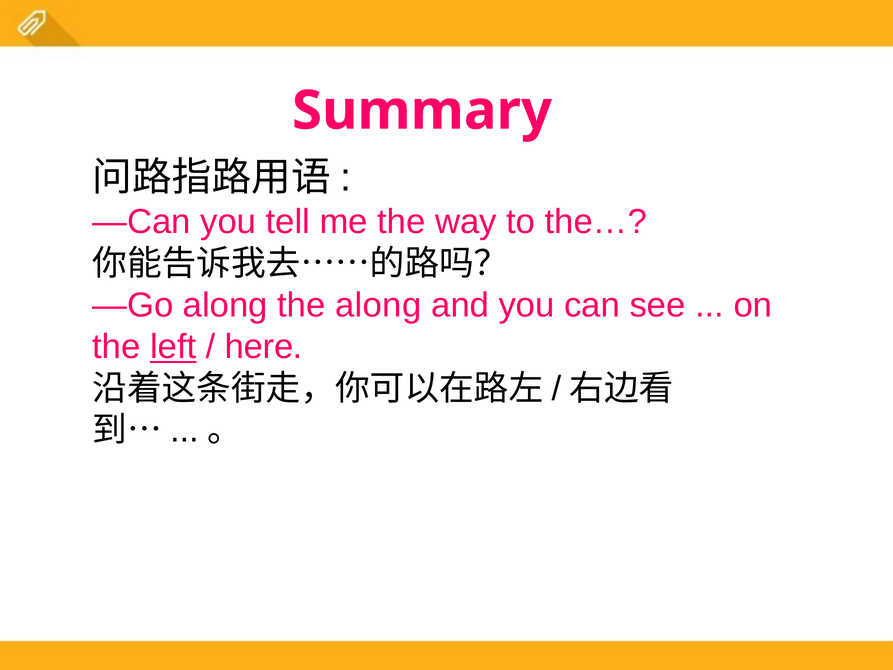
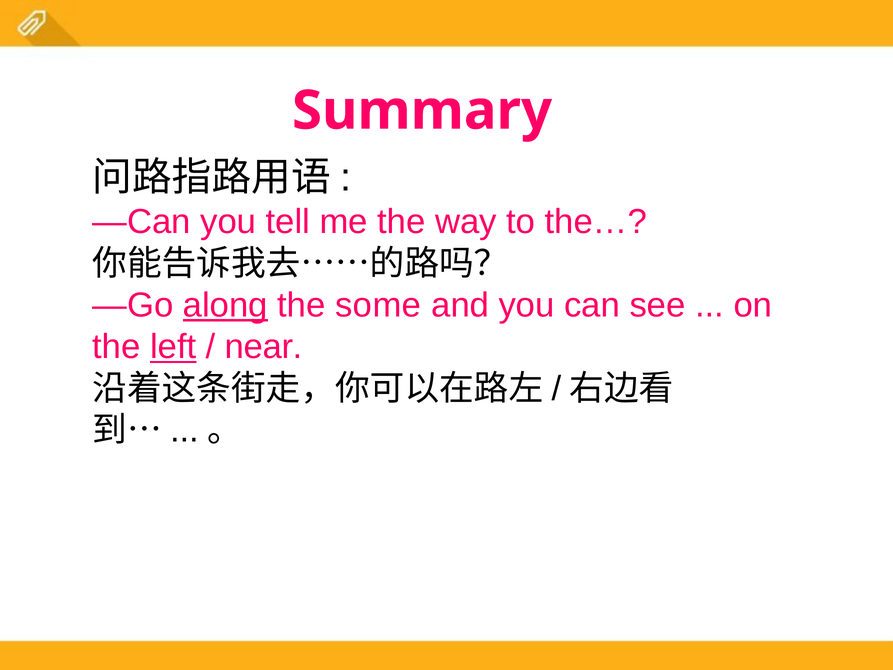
along underline: none -> present (225, 305)
the along: along -> some (378, 305)
here: here -> near (264, 347)
